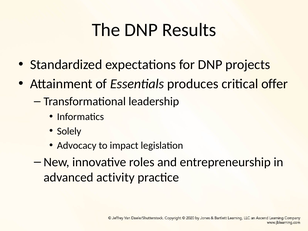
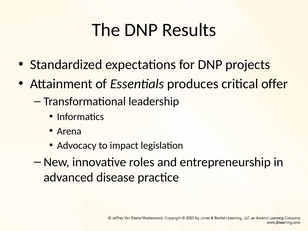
Solely: Solely -> Arena (69, 131)
activity: activity -> disease (115, 177)
